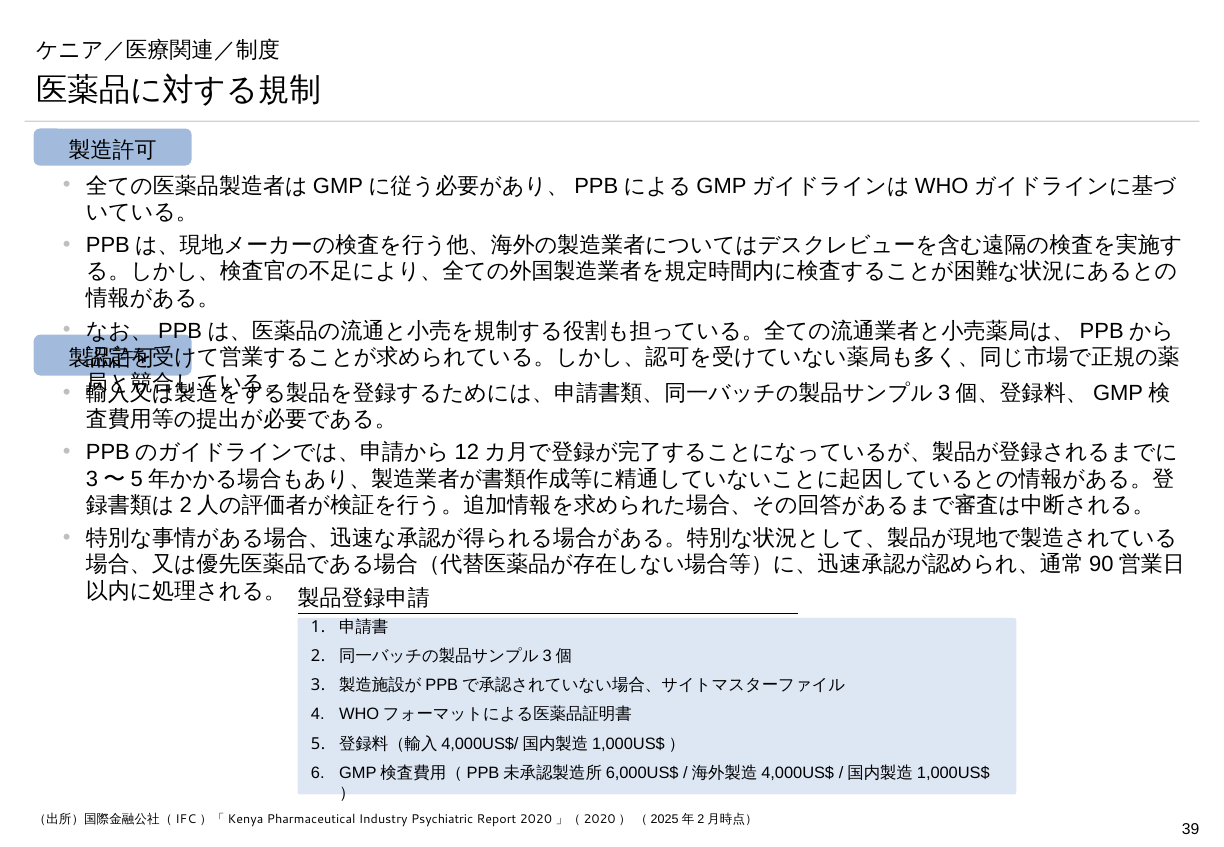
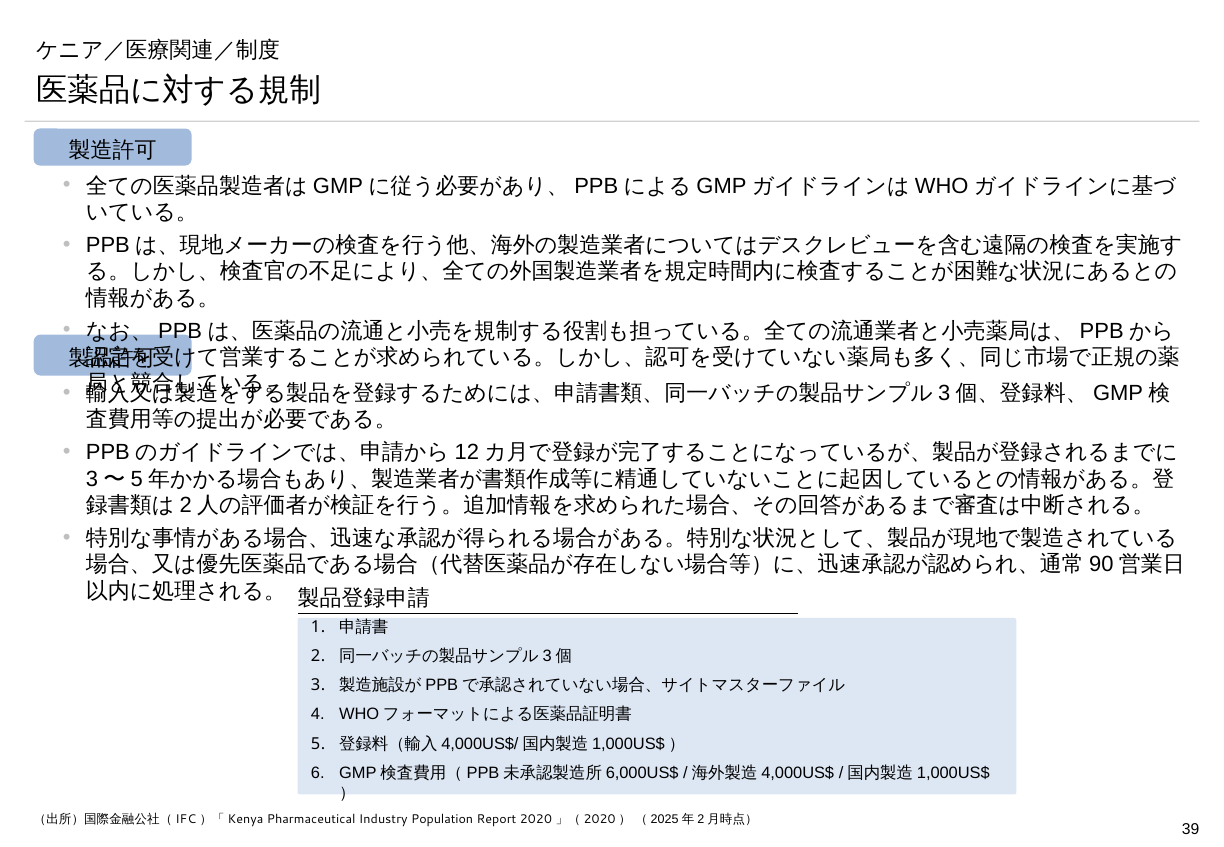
Psychiatric: Psychiatric -> Population (442, 820)
